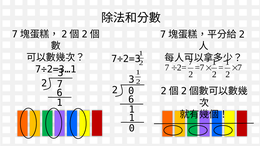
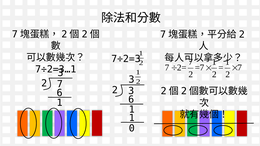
2 0: 0 -> 3 (131, 91)
